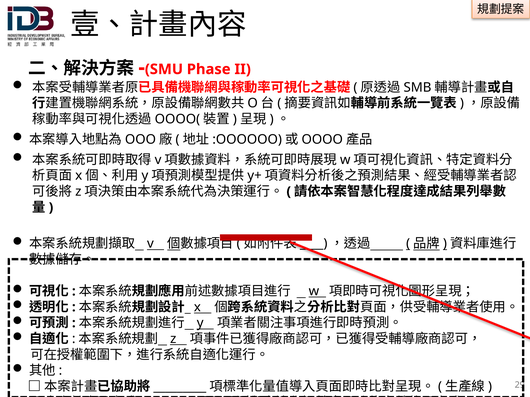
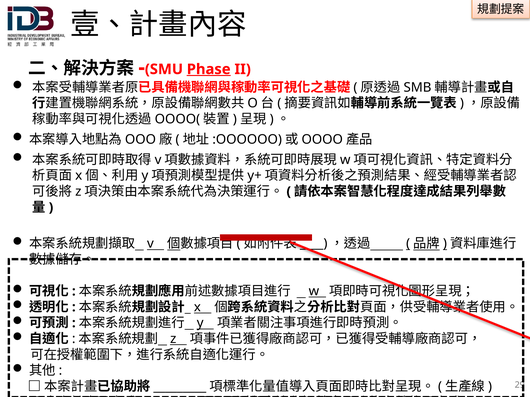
Phase underline: none -> present (209, 69)
